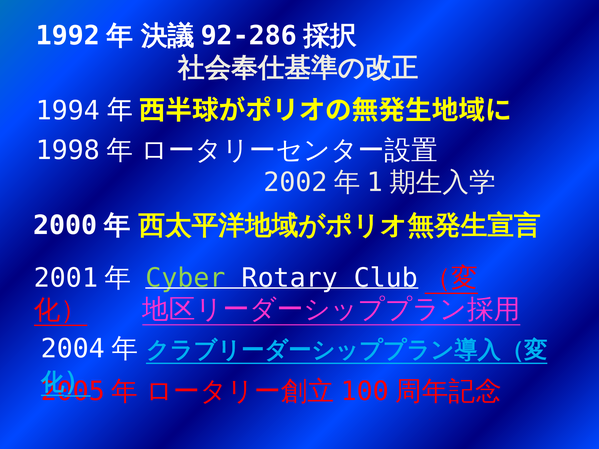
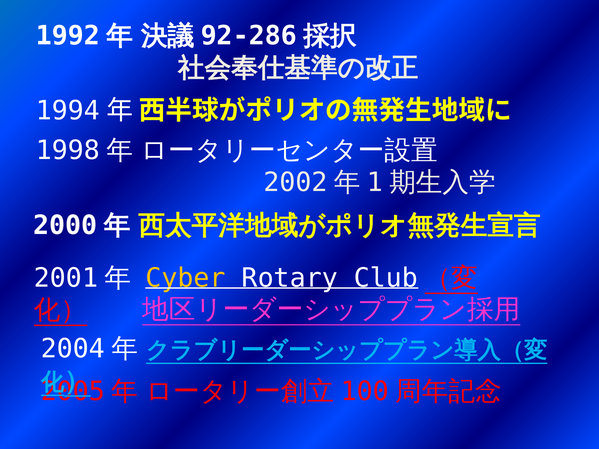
Cyber colour: light green -> yellow (186, 278)
